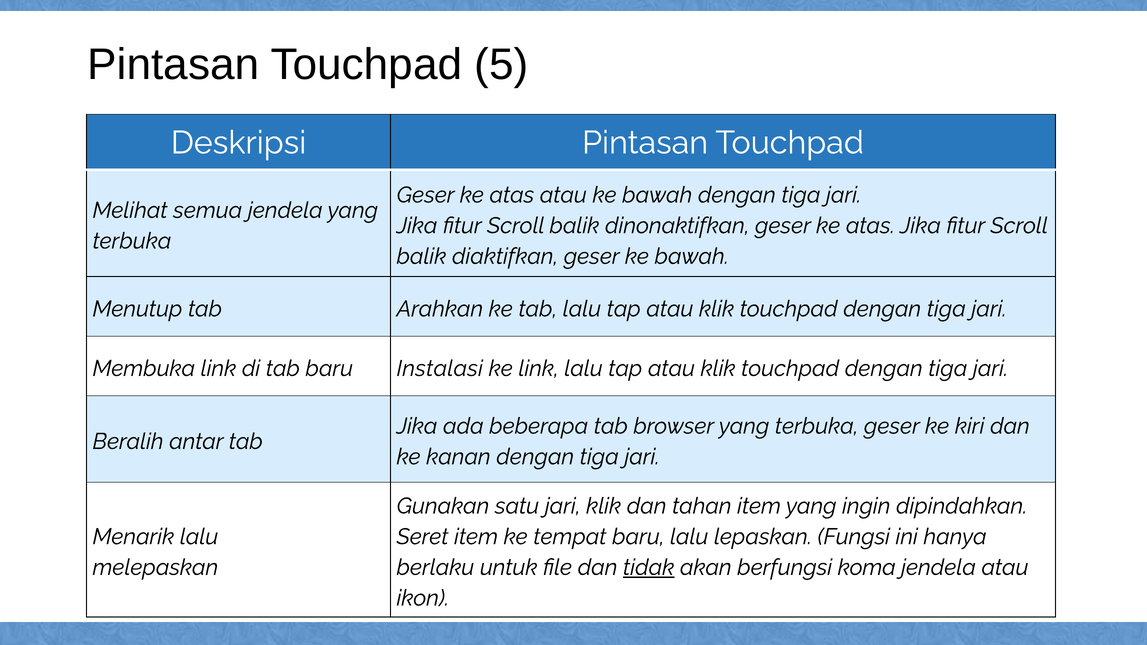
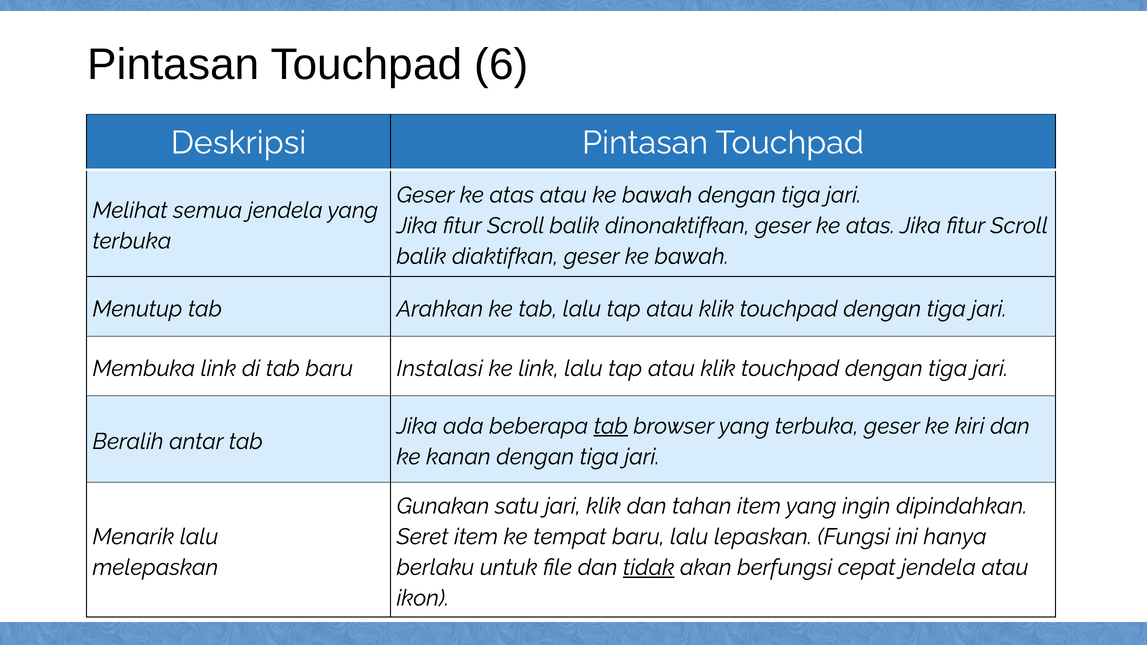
5: 5 -> 6 (501, 65)
tab underline: none -> present (611, 426)
koma: koma -> cepat (867, 568)
